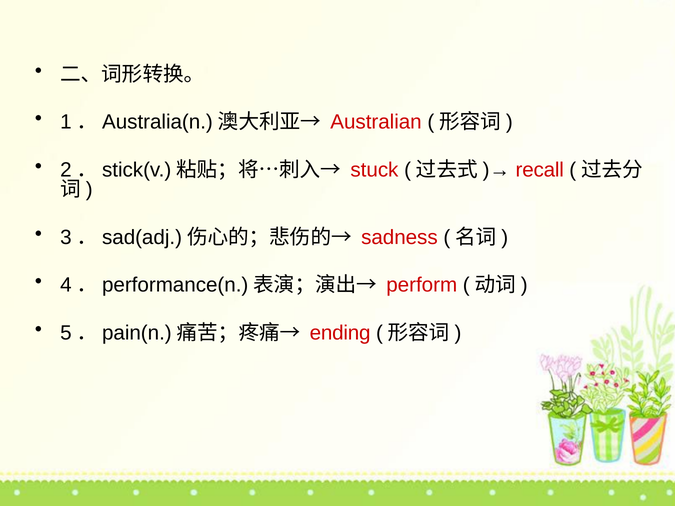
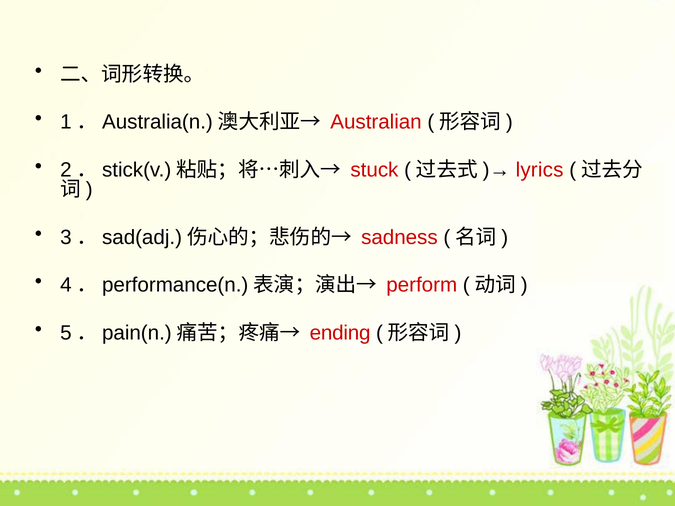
recall: recall -> lyrics (540, 170)
